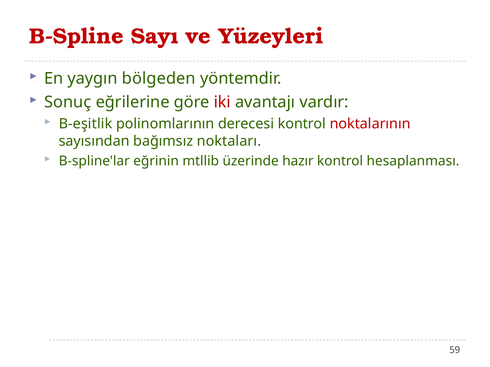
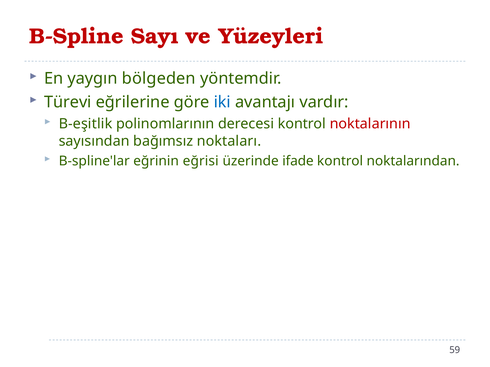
Sonuç: Sonuç -> Türevi (68, 102)
iki colour: red -> blue (222, 102)
mtllib: mtllib -> eğrisi (201, 161)
hazır: hazır -> ifade (298, 161)
hesaplanması: hesaplanması -> noktalarından (413, 161)
